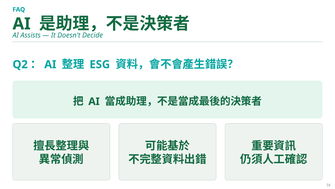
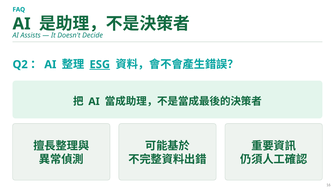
ESG underline: none -> present (100, 64)
